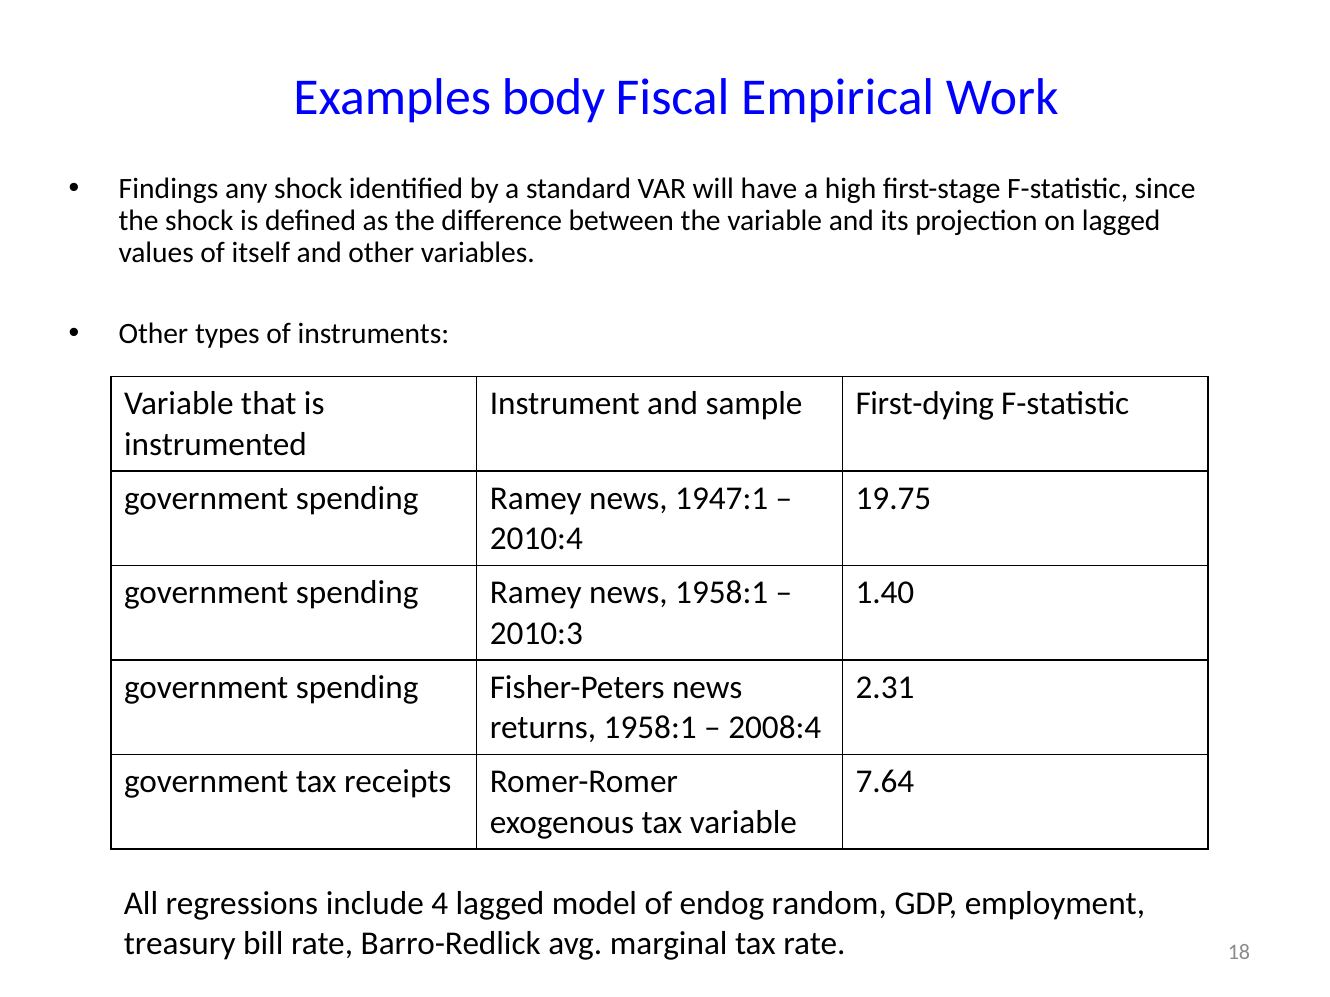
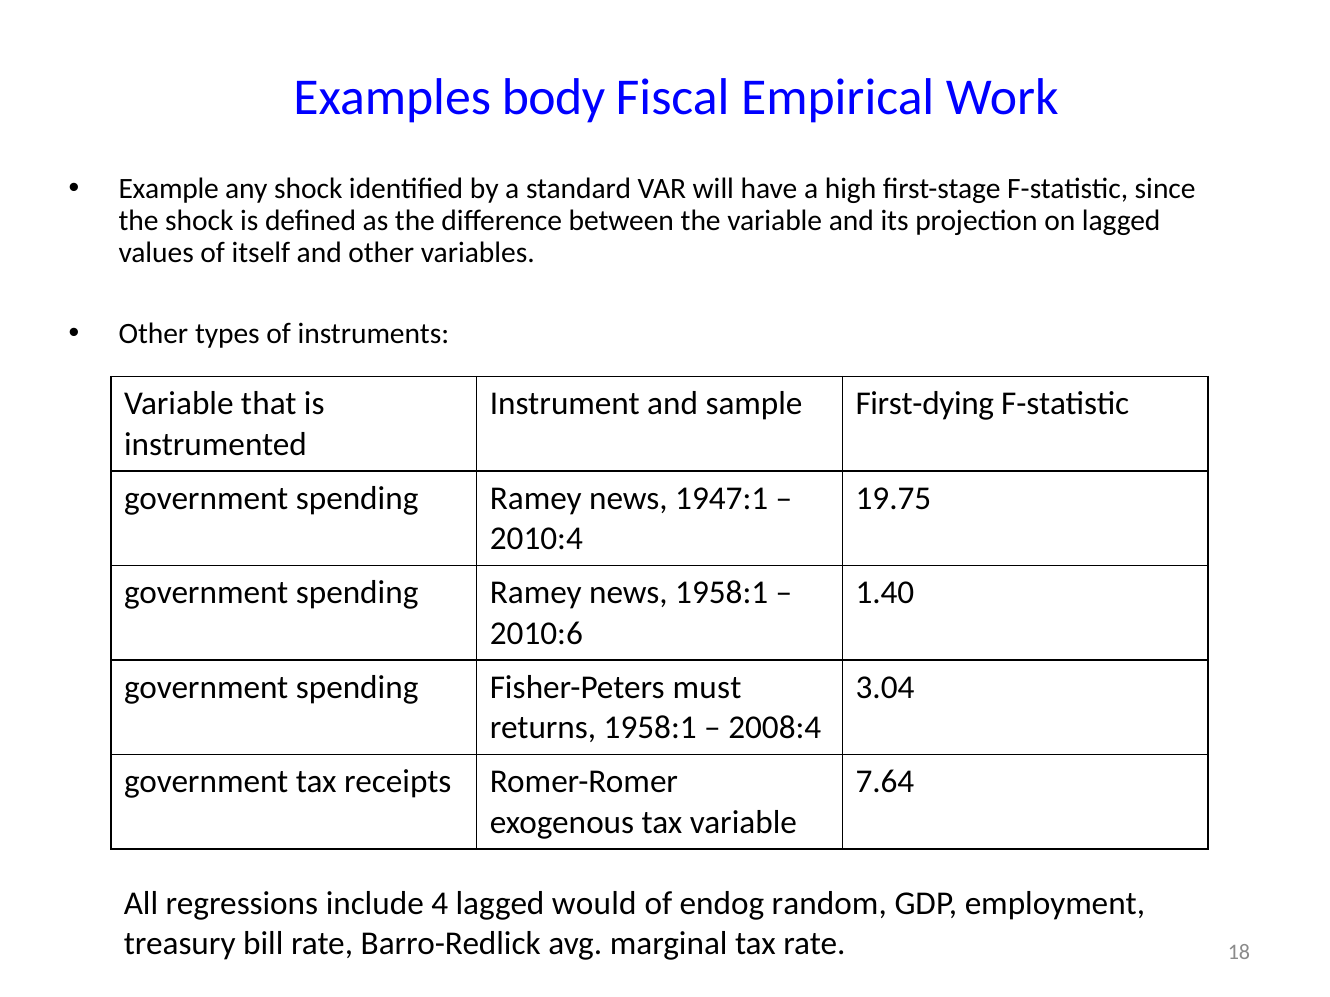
Findings: Findings -> Example (169, 189)
2010:3: 2010:3 -> 2010:6 (536, 634)
Fisher-Peters news: news -> must (707, 688)
2.31: 2.31 -> 3.04 (885, 688)
model: model -> would (594, 904)
